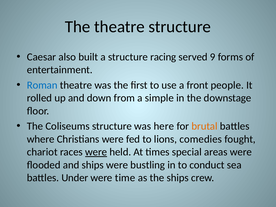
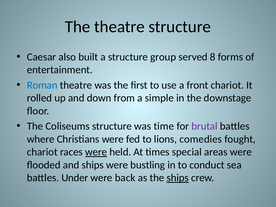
racing: racing -> group (163, 57)
9: 9 -> 8 (213, 57)
front people: people -> chariot (227, 85)
here: here -> time (164, 126)
brutal colour: orange -> purple (205, 126)
time: time -> back (125, 178)
ships underline: none -> present (178, 178)
